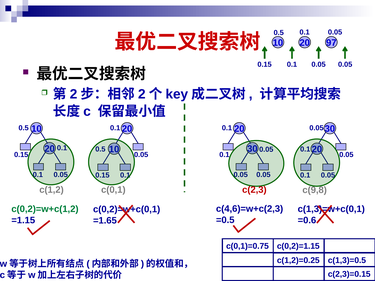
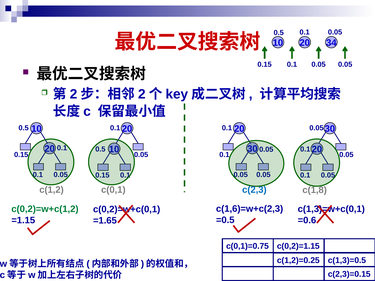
97: 97 -> 34 (331, 43)
c(2,3 colour: red -> blue (254, 190)
c(9,8: c(9,8 -> c(1,8 (315, 190)
c(4,6)=w+c(2,3: c(4,6)=w+c(2,3 -> c(1,6)=w+c(2,3 (250, 209)
